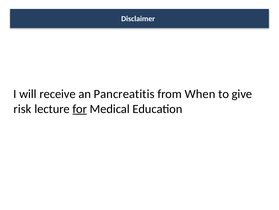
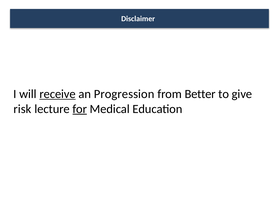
receive underline: none -> present (58, 94)
Pancreatitis: Pancreatitis -> Progression (124, 94)
When: When -> Better (200, 94)
